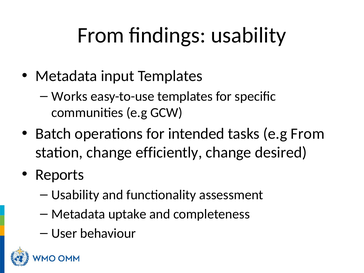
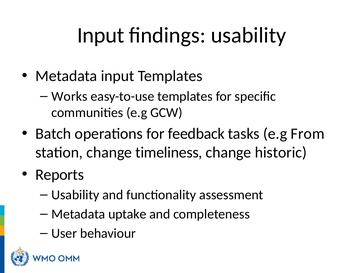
From: From -> Input (101, 35)
intended: intended -> feedback (196, 134)
efficiently: efficiently -> timeliness (169, 153)
desired: desired -> historic (281, 153)
